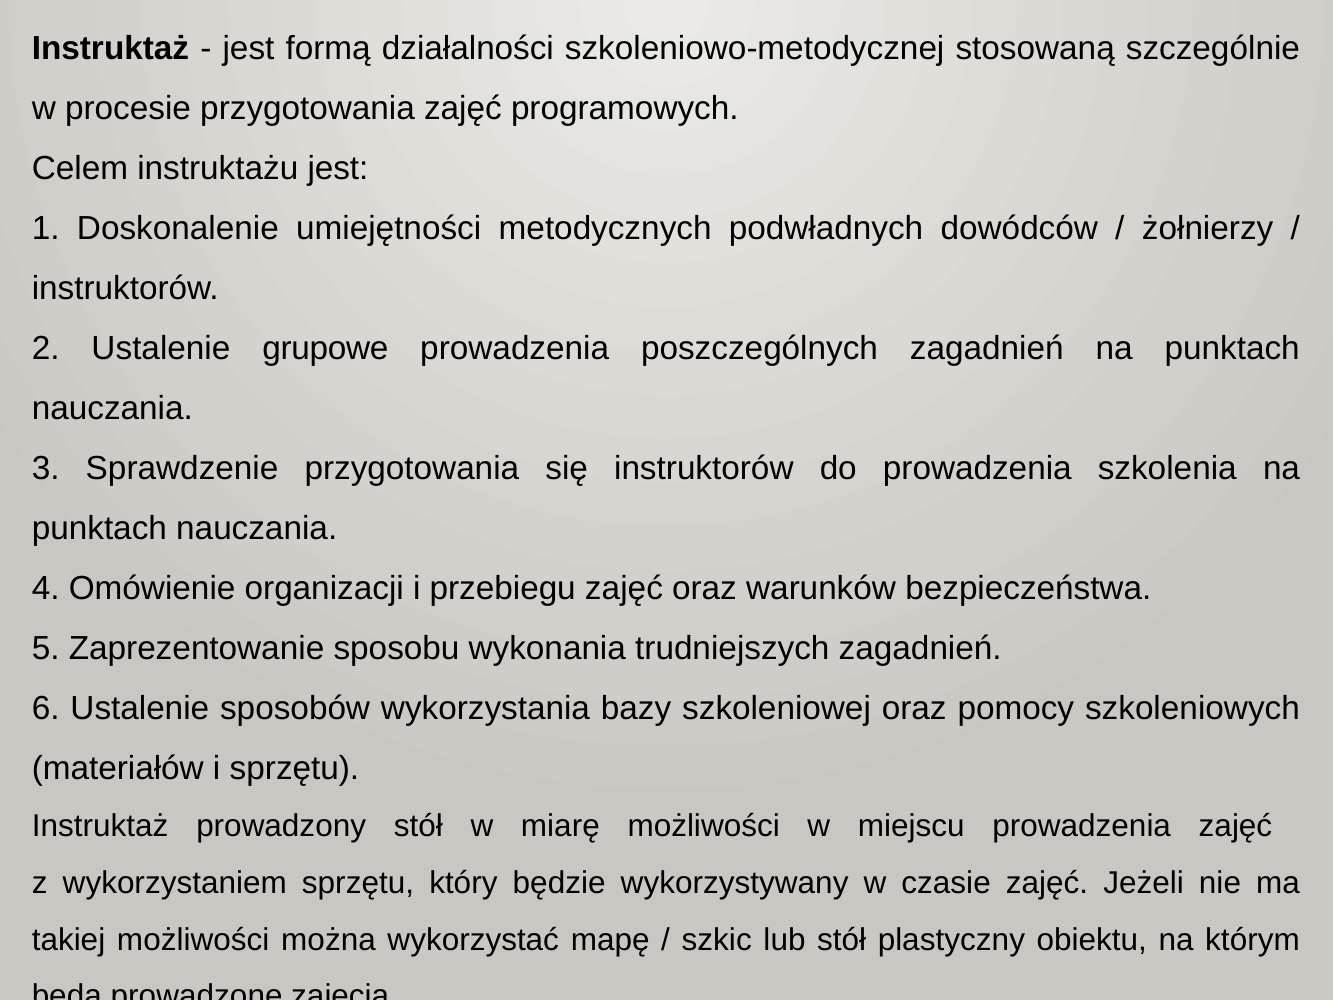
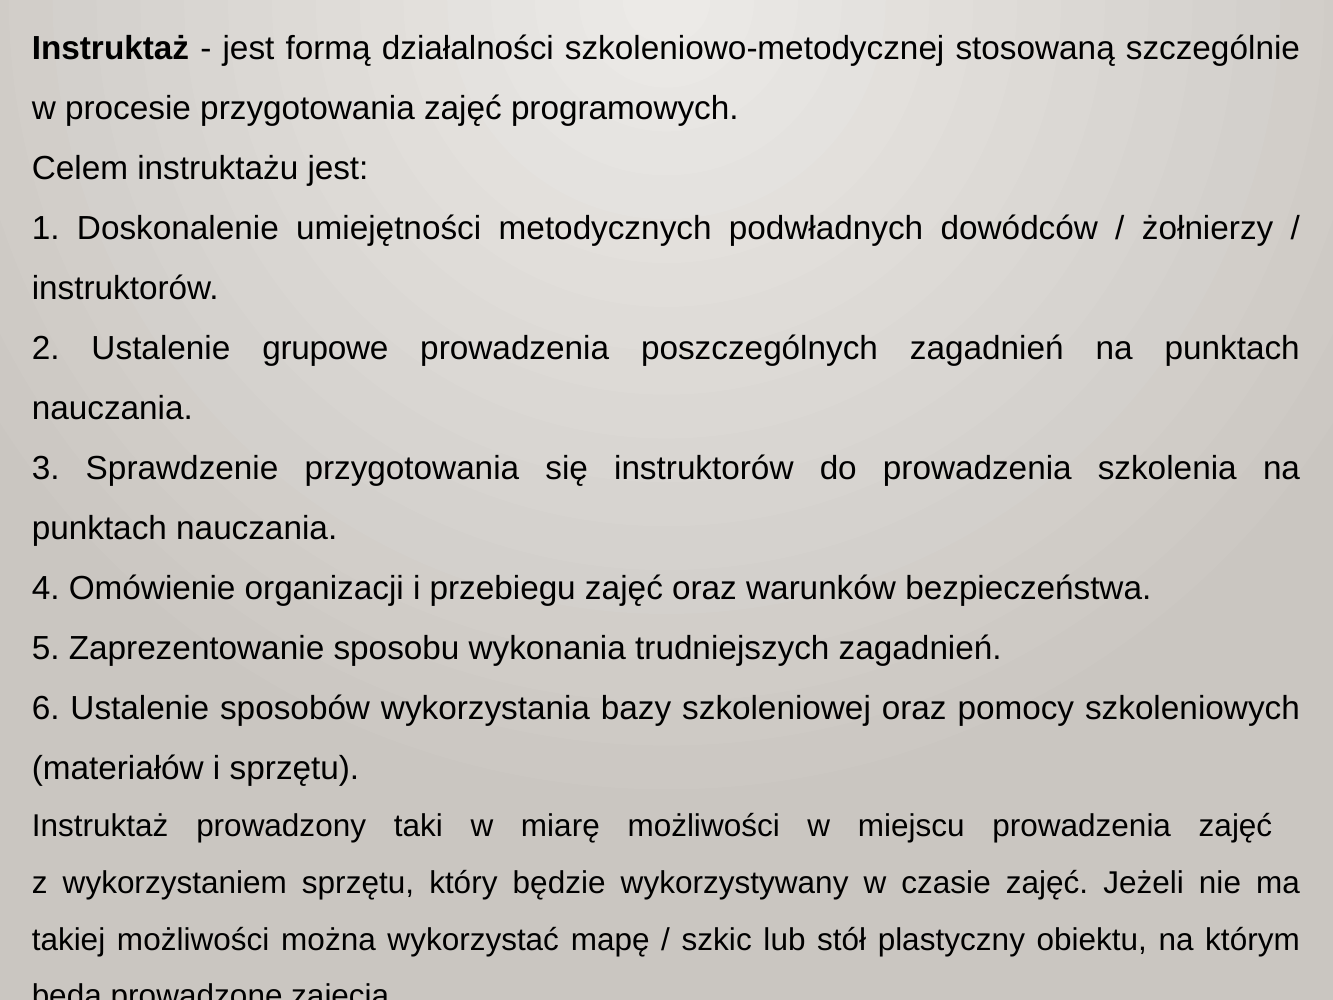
prowadzony stół: stół -> taki (418, 826)
